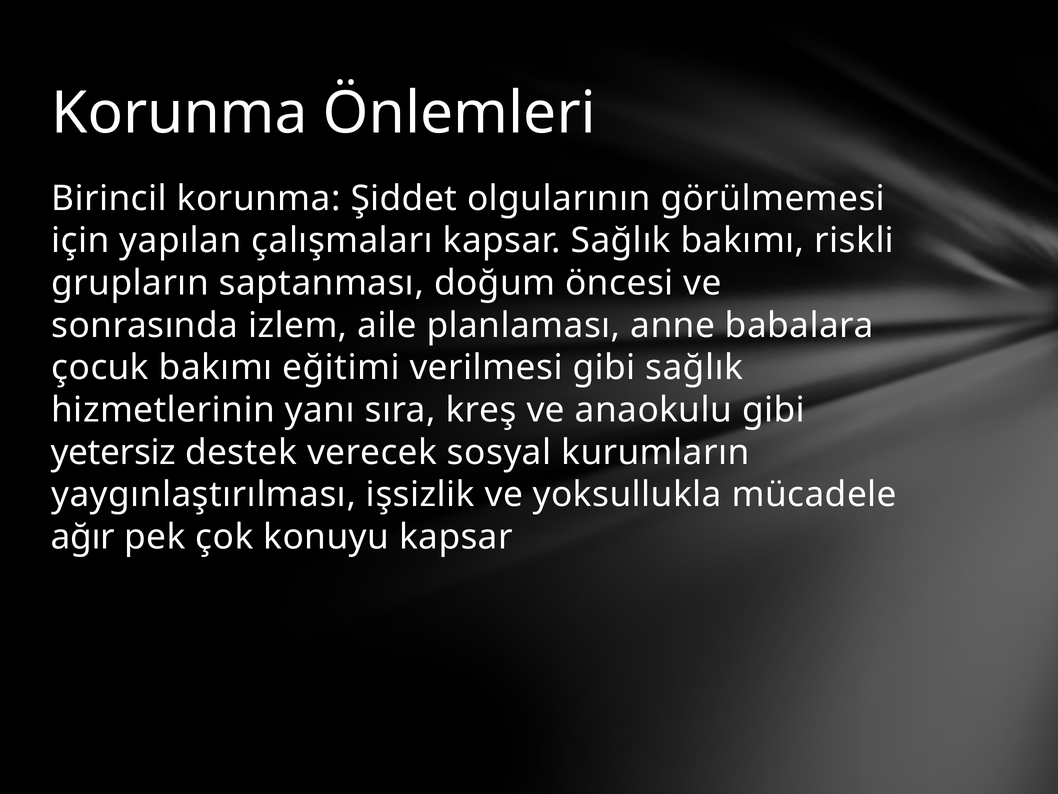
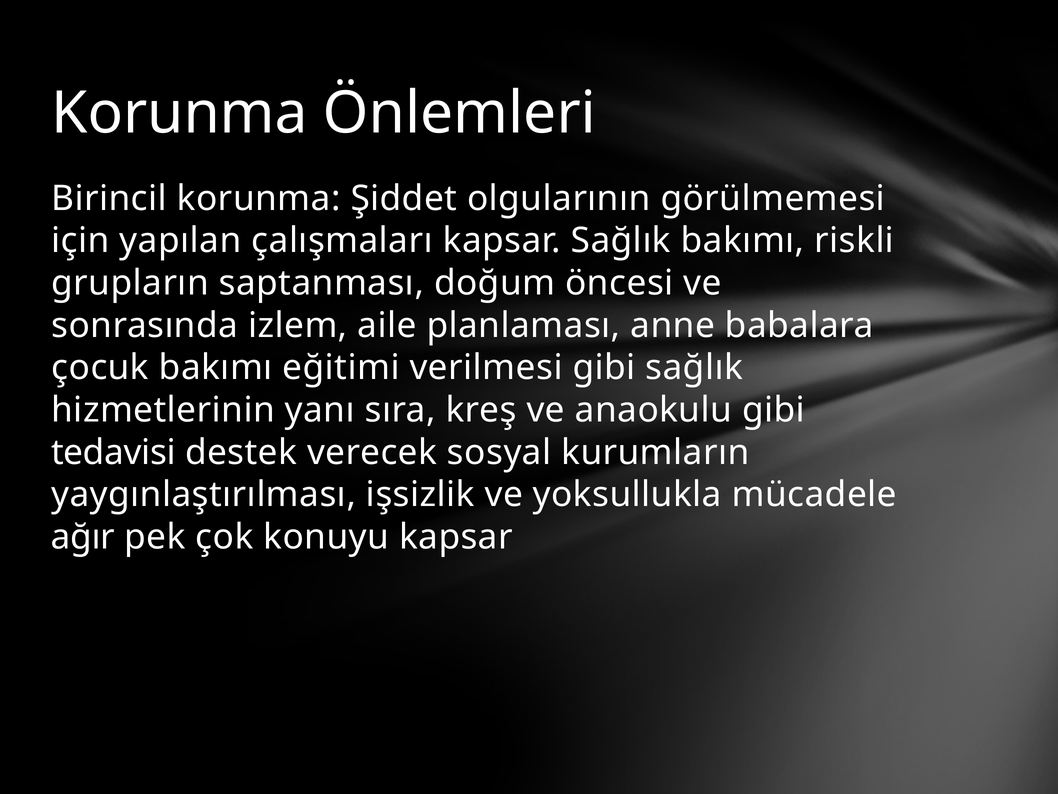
yetersiz: yetersiz -> tedavisi (113, 452)
